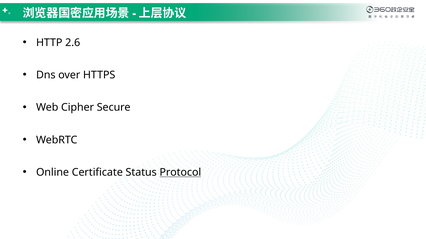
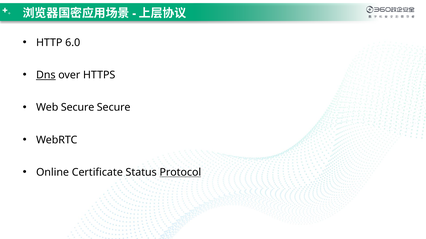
2.6: 2.6 -> 6.0 (73, 43)
Dns underline: none -> present (46, 75)
Web Cipher: Cipher -> Secure (78, 108)
